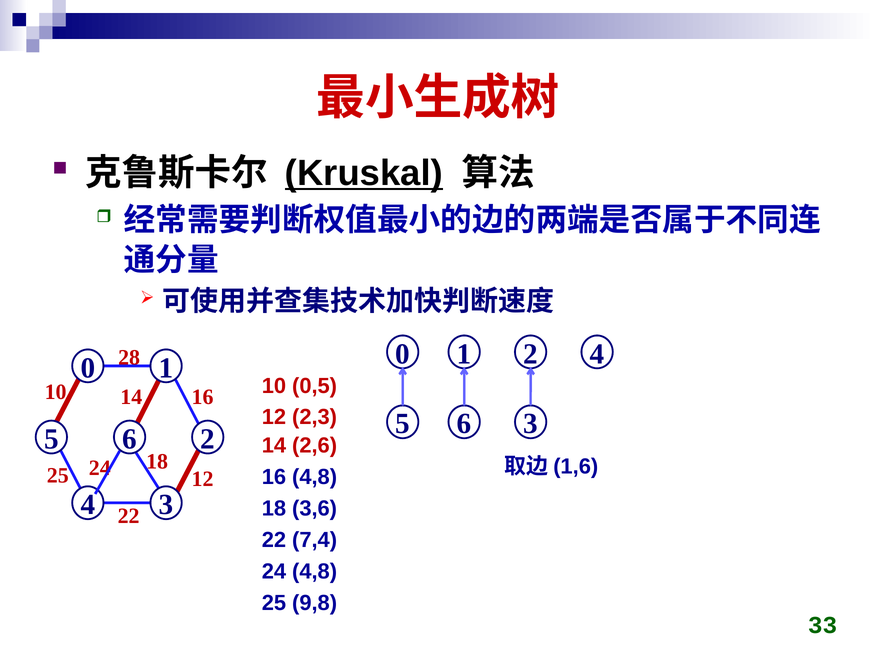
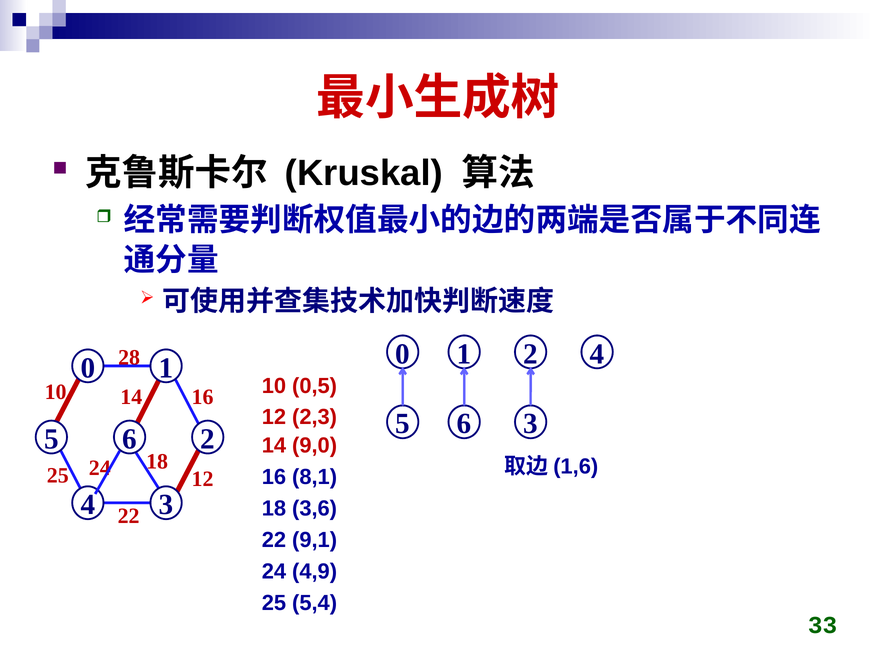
Kruskal underline: present -> none (364, 173)
2,6: 2,6 -> 9,0 (315, 445)
16 4,8: 4,8 -> 8,1 (315, 477)
7,4: 7,4 -> 9,1 (315, 540)
24 4,8: 4,8 -> 4,9 (315, 571)
9,8: 9,8 -> 5,4 (315, 603)
